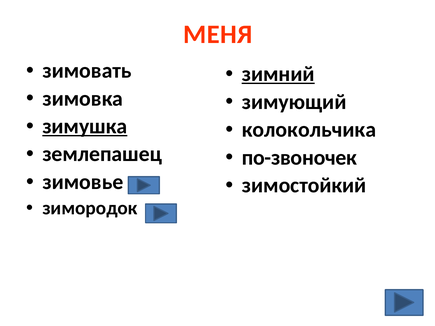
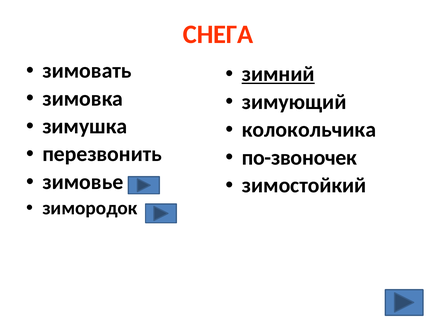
МЕНЯ: МЕНЯ -> СНЕГА (218, 35)
зимушка underline: present -> none (85, 126)
землепашец: землепашец -> перезвонить (102, 154)
